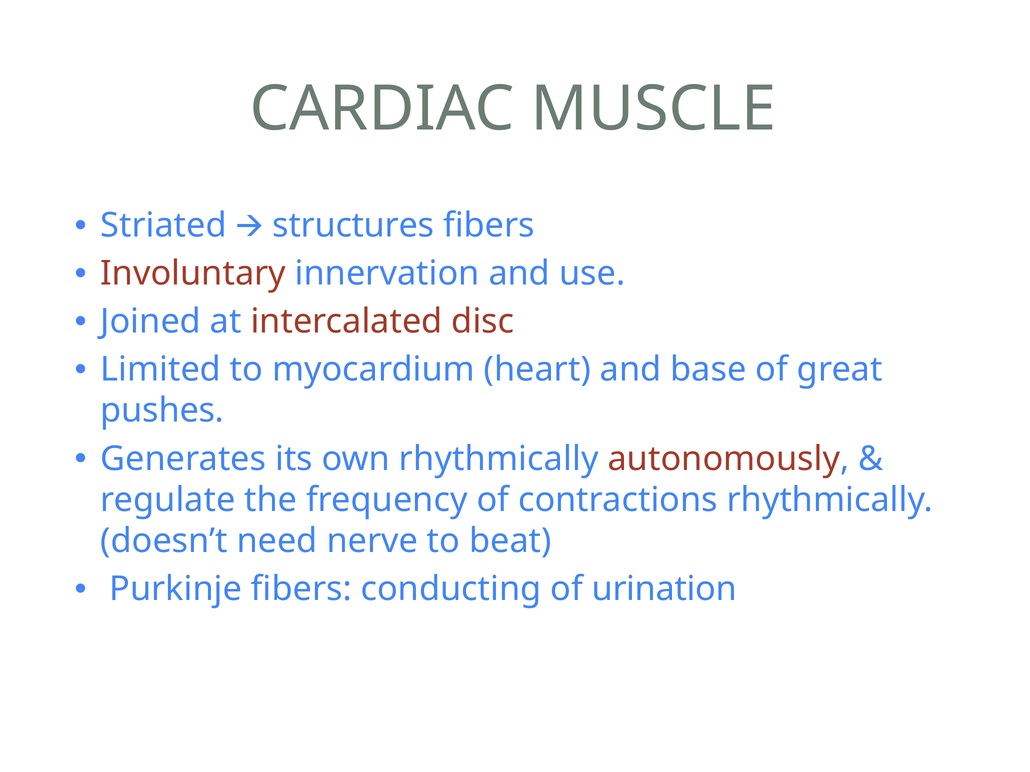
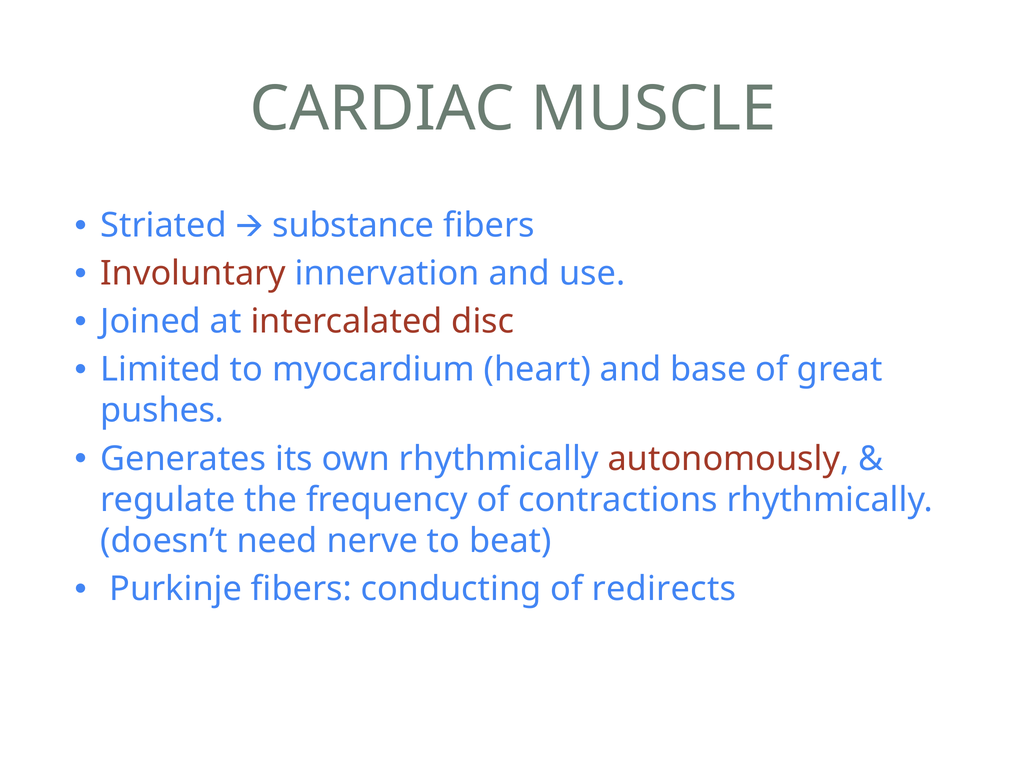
structures: structures -> substance (353, 226)
urination: urination -> redirects (664, 589)
